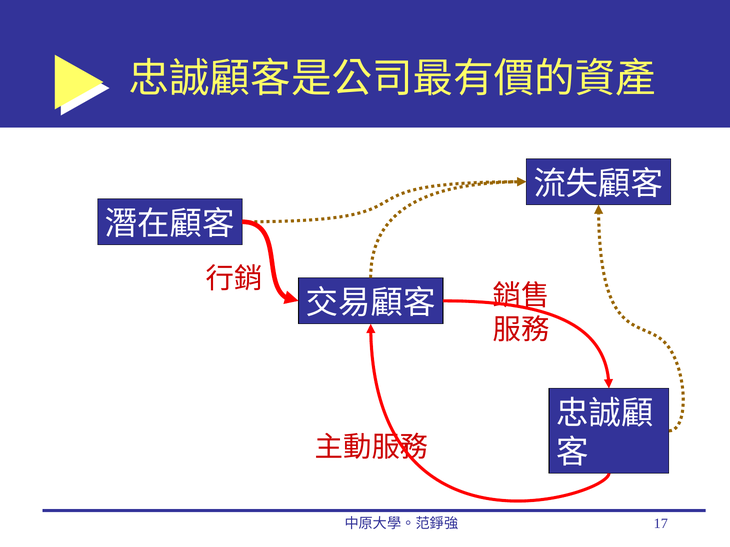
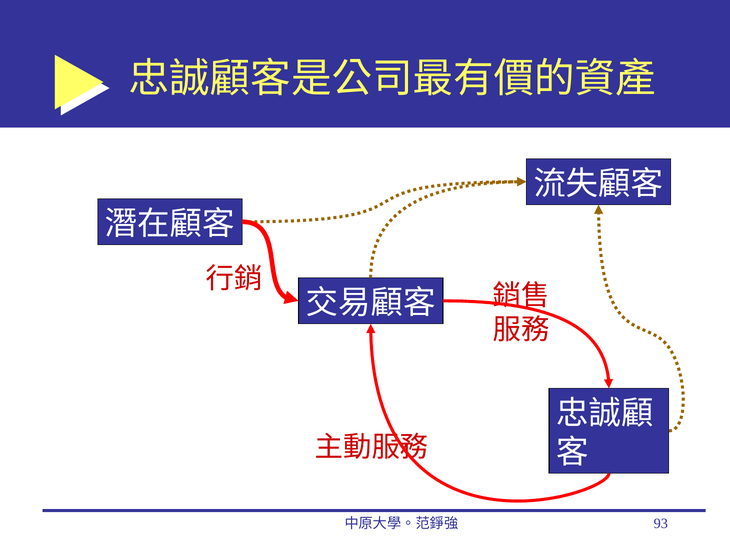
17: 17 -> 93 (661, 524)
